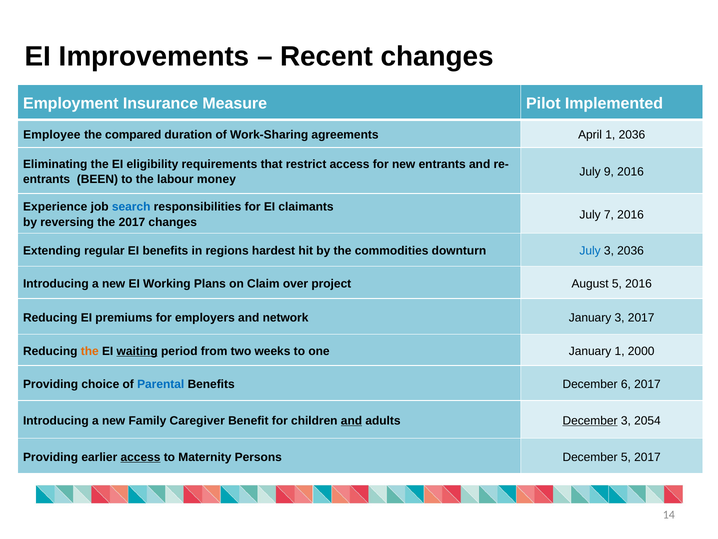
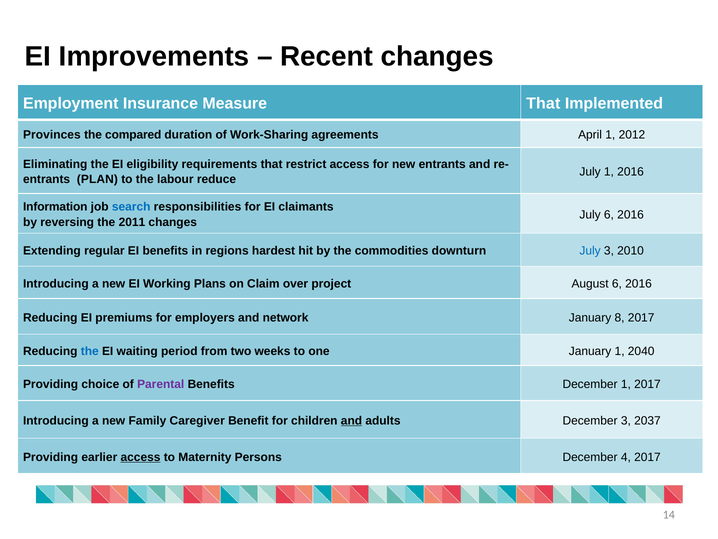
Measure Pilot: Pilot -> That (543, 104)
Employee: Employee -> Provinces (52, 135)
1 2036: 2036 -> 2012 (632, 135)
July 9: 9 -> 1 (609, 172)
BEEN: BEEN -> PLAN (97, 179)
money: money -> reduce (216, 179)
Experience: Experience -> Information (55, 207)
July 7: 7 -> 6 (609, 214)
the 2017: 2017 -> 2011 (132, 222)
3 2036: 2036 -> 2010 (631, 251)
August 5: 5 -> 6 (617, 283)
January 3: 3 -> 8 (620, 317)
the colour: orange -> blue (90, 351)
waiting underline: present -> none (137, 351)
2000: 2000 -> 2040 (641, 351)
Parental colour: blue -> purple (161, 384)
December 6: 6 -> 1 (626, 384)
December underline: present -> none (590, 420)
2054: 2054 -> 2037 (647, 420)
December 5: 5 -> 4 (626, 457)
